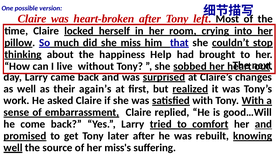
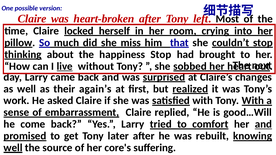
happiness Help: Help -> Stop (161, 55)
live underline: none -> present (65, 66)
miss's: miss's -> core's (118, 148)
